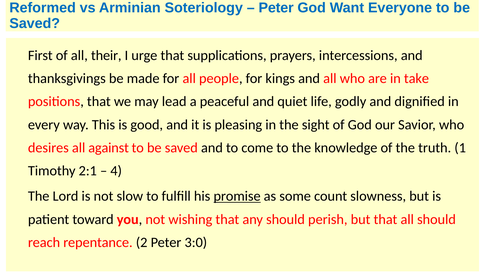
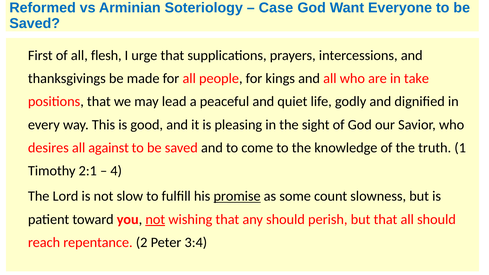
Peter: Peter -> Case (276, 8)
their: their -> flesh (106, 55)
not underline: none -> present (155, 219)
3:0: 3:0 -> 3:4 (196, 243)
